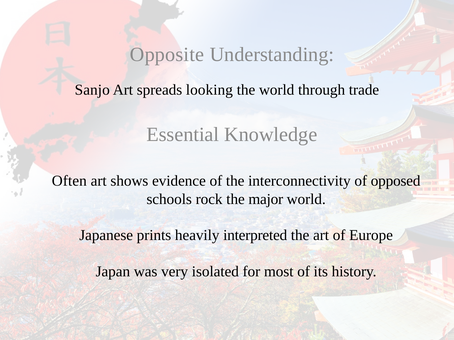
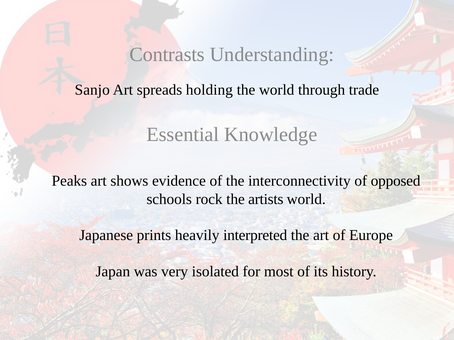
Opposite: Opposite -> Contrasts (167, 55)
looking: looking -> holding (209, 90)
Often: Often -> Peaks (69, 181)
major: major -> artists (266, 199)
